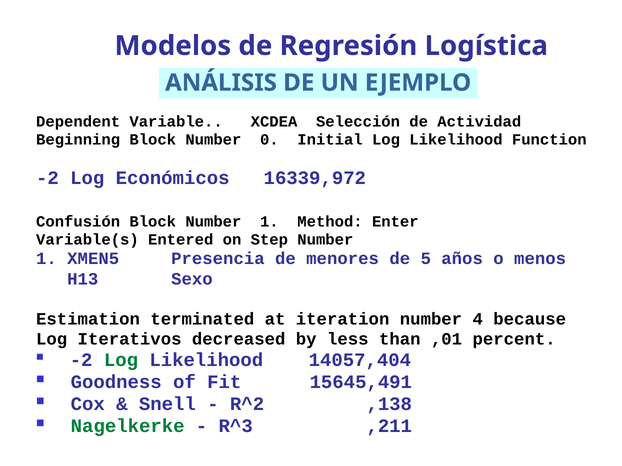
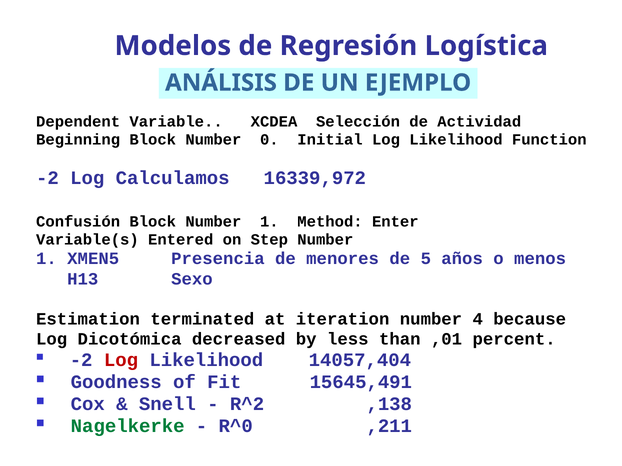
Económicos: Económicos -> Calculamos (173, 178)
Iterativos: Iterativos -> Dicotómica (130, 339)
Log colour: green -> red (121, 360)
R^3: R^3 -> R^0 (236, 427)
